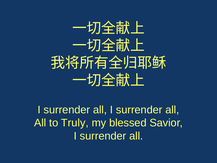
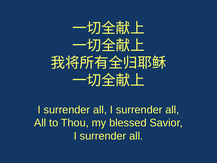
Truly: Truly -> Thou (75, 123)
